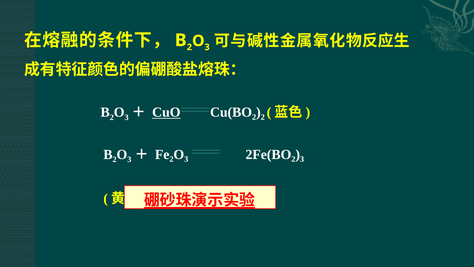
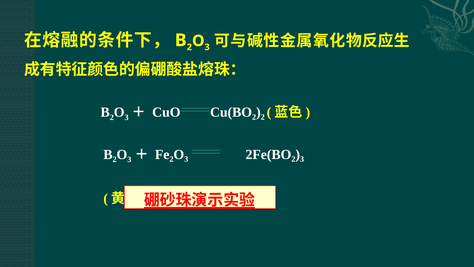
CuO underline: present -> none (166, 112)
